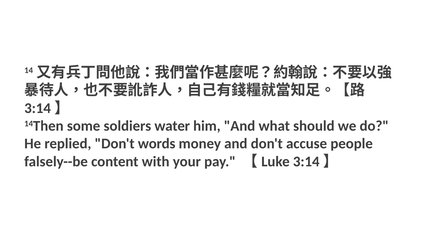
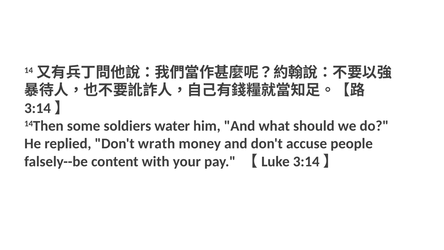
words: words -> wrath (157, 144)
